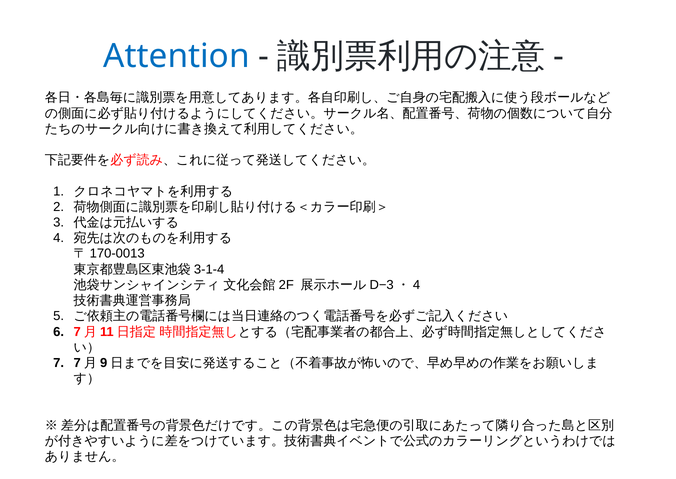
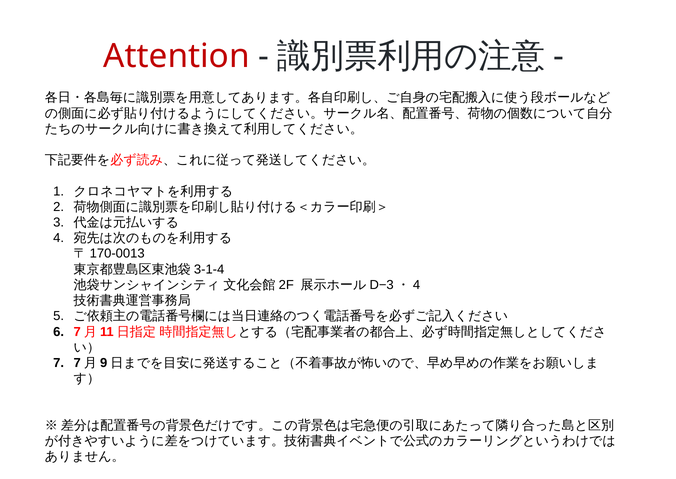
Attention colour: blue -> red (177, 56)
